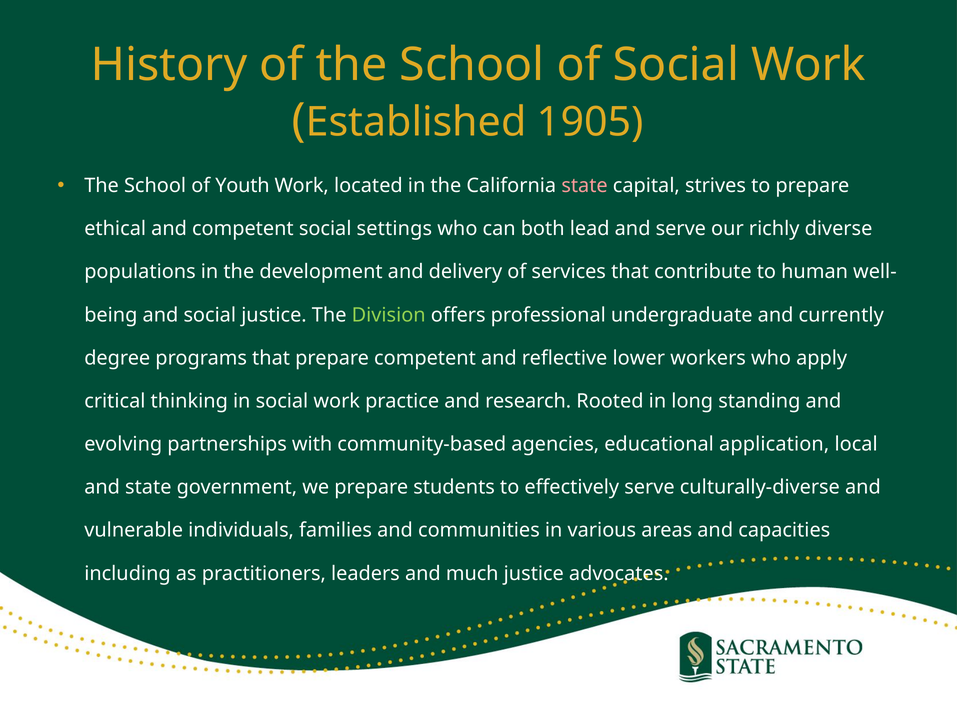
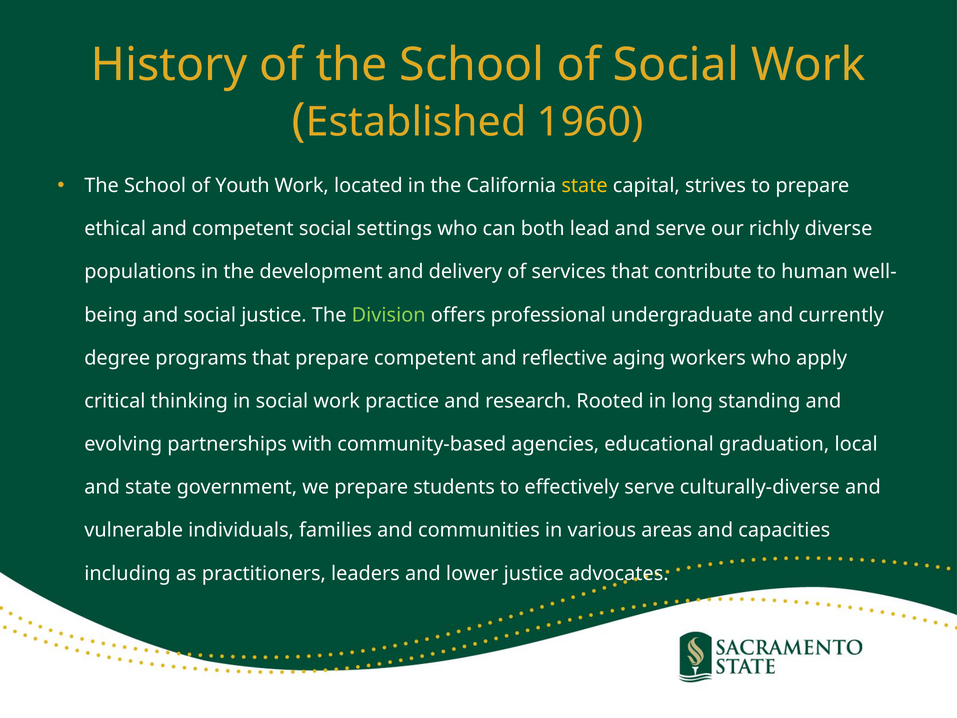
1905: 1905 -> 1960 (590, 122)
state colour: pink -> yellow (585, 186)
lower: lower -> aging (639, 358)
application: application -> graduation (774, 444)
much: much -> lower (472, 573)
